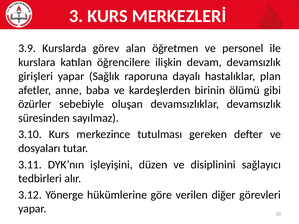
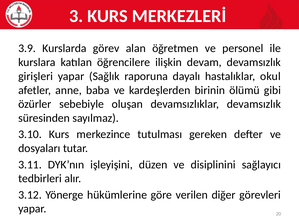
plan: plan -> okul (270, 76)
